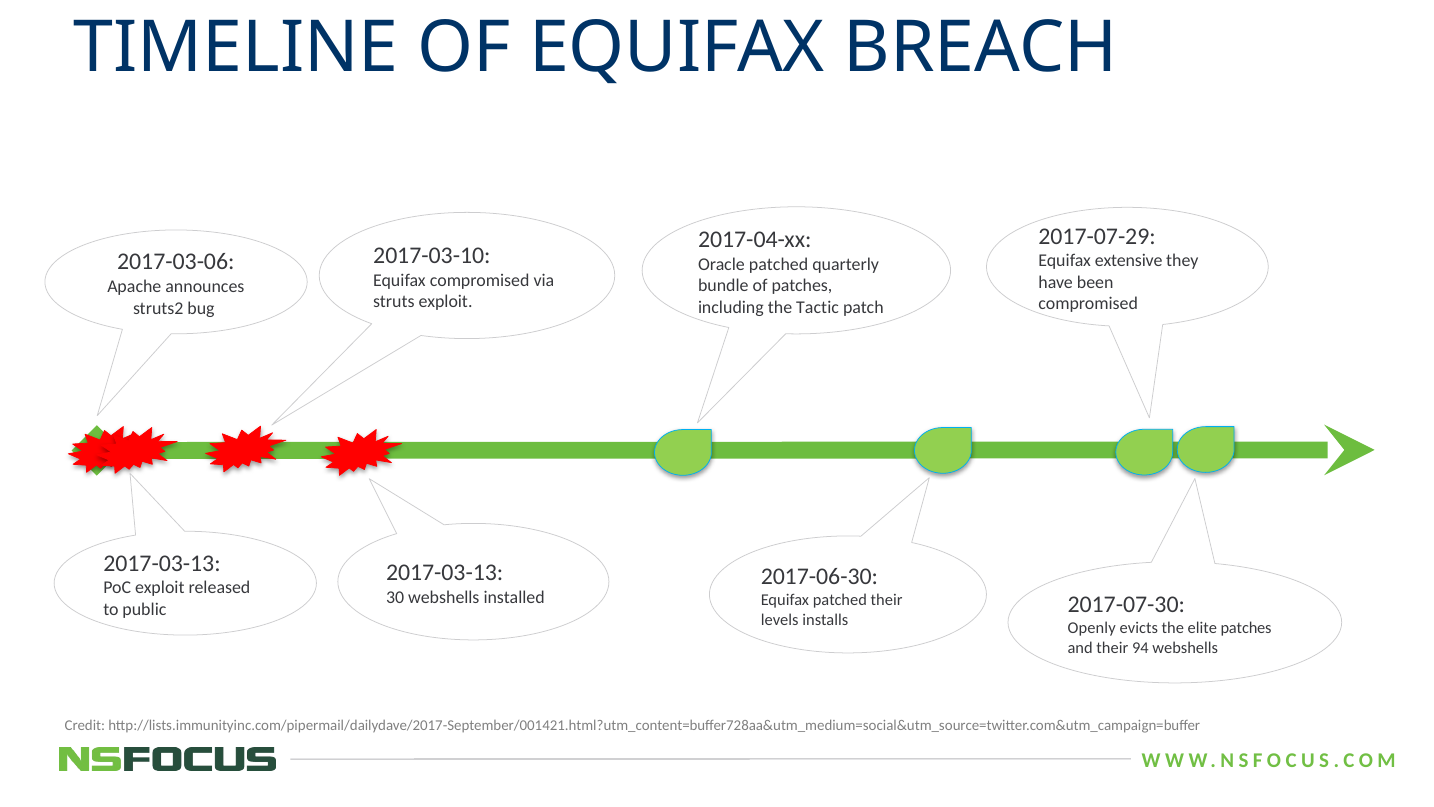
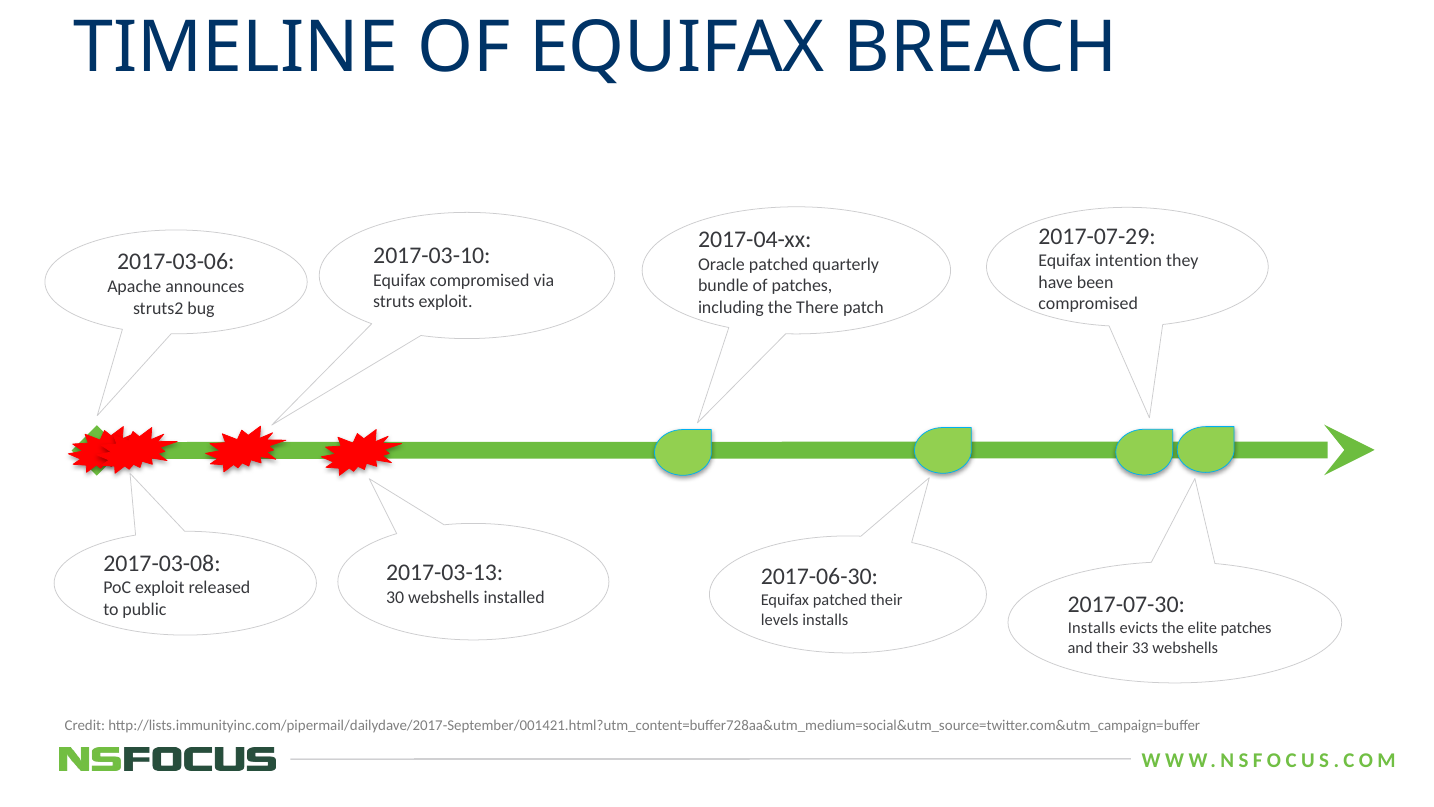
extensive: extensive -> intention (1129, 261)
Tactic: Tactic -> There (818, 307)
2017-03-13: 2017-03-13 -> 2017-03-08 (162, 563)
Openly: Openly -> Installs (1092, 628)
94: 94 -> 33 (1140, 647)
